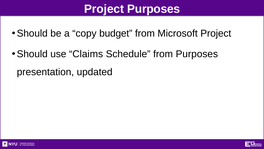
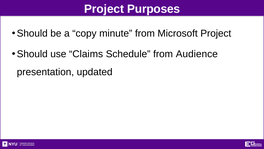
budget: budget -> minute (116, 33)
from Purposes: Purposes -> Audience (197, 54)
